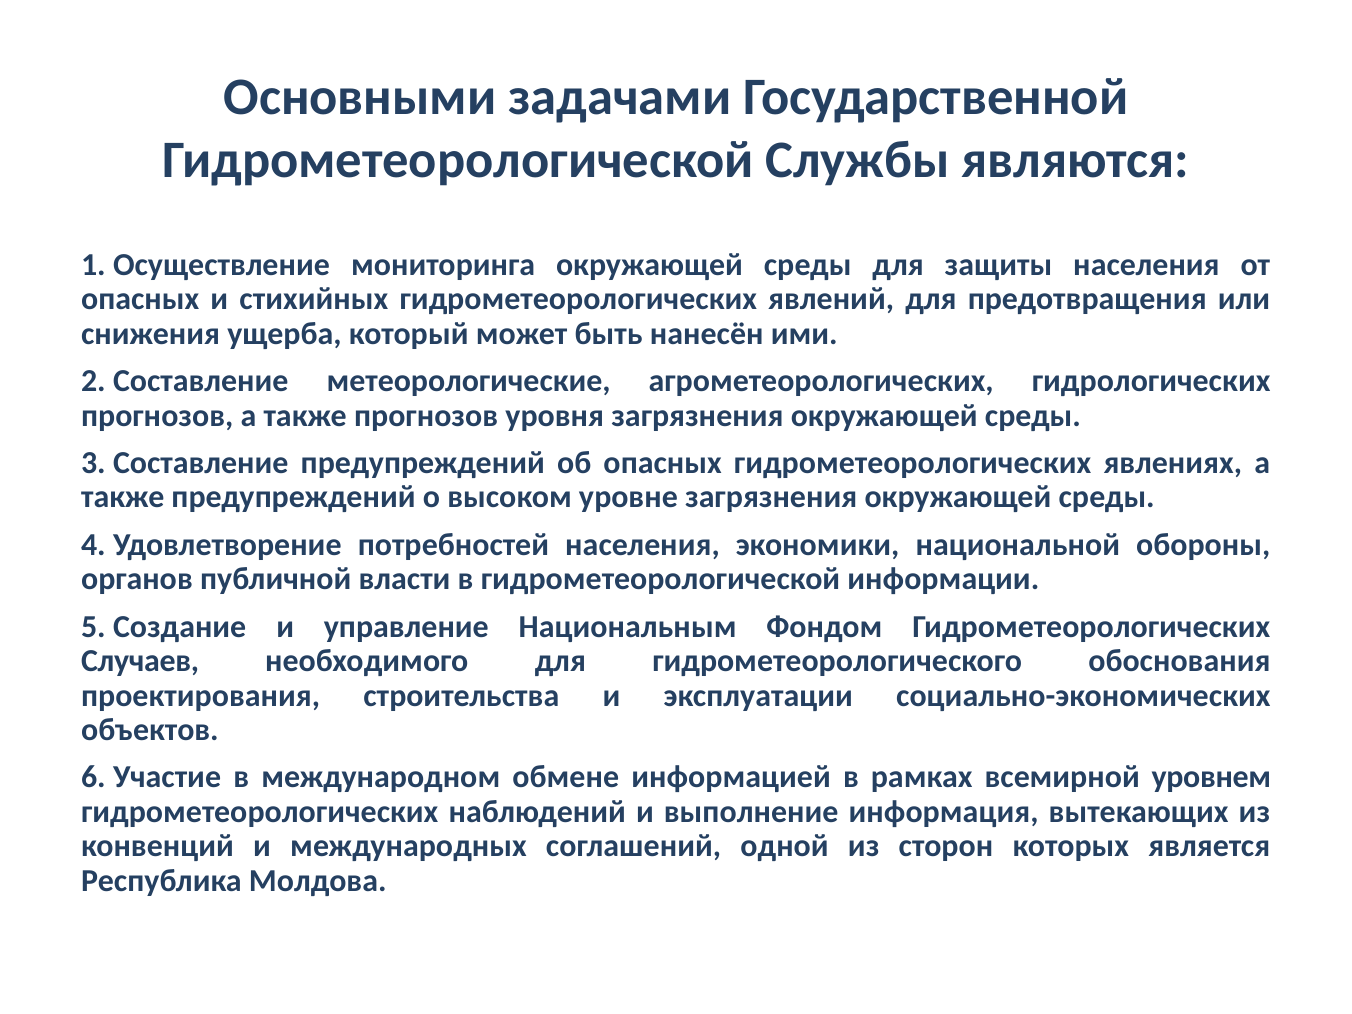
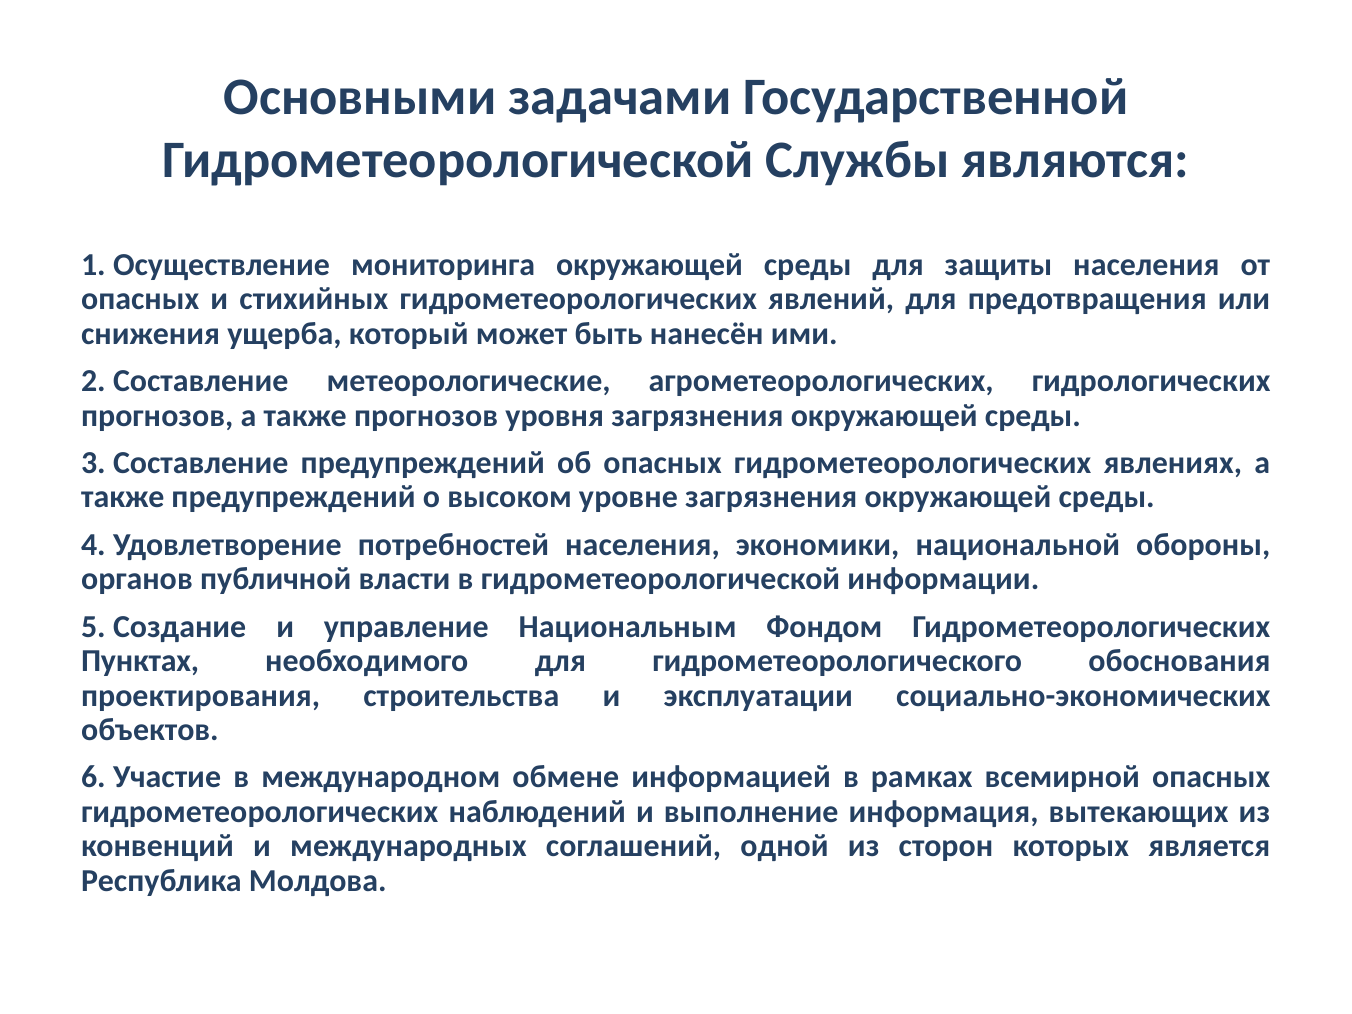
Случаев: Случаев -> Пунктах (140, 661)
всемирной уровнем: уровнем -> опасных (1211, 777)
